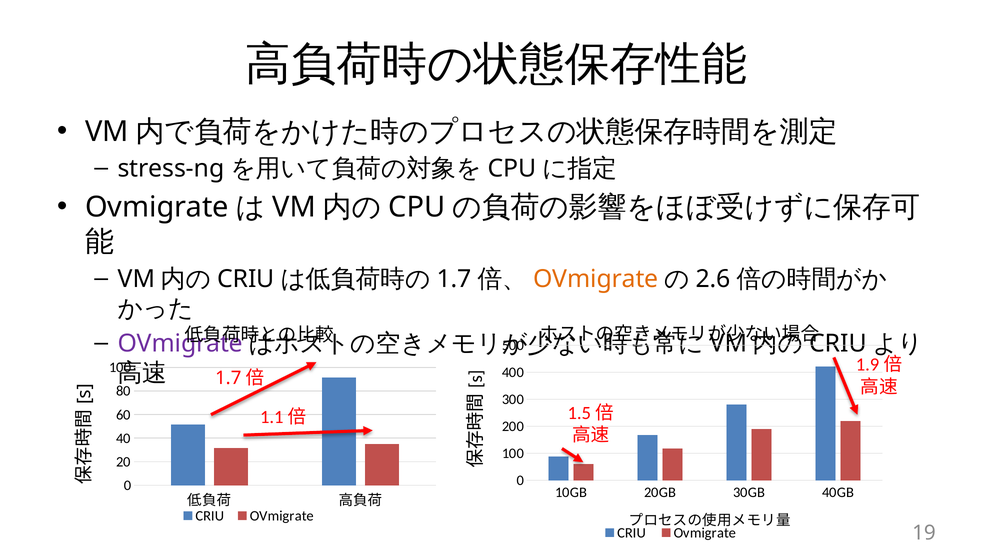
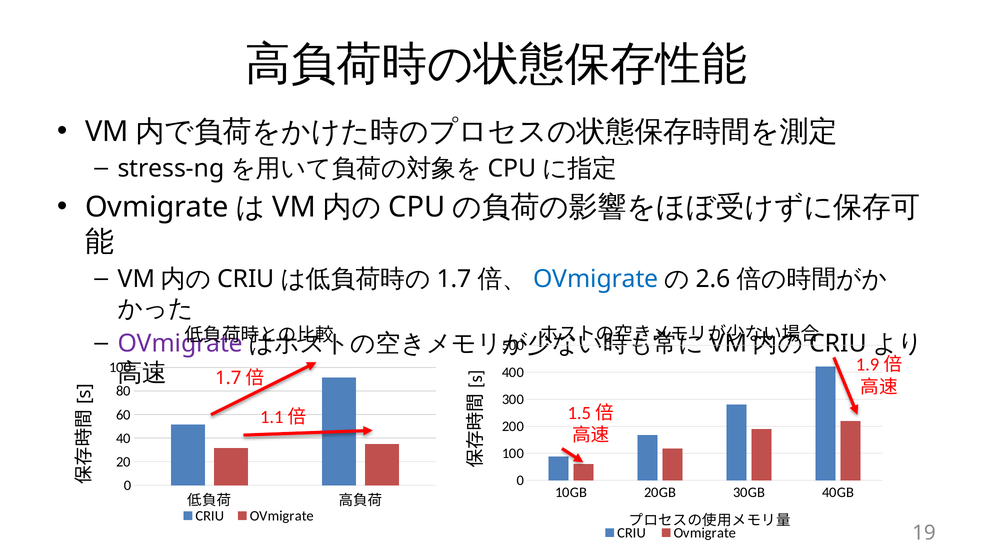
OVmigrate colour: orange -> blue (596, 279)
